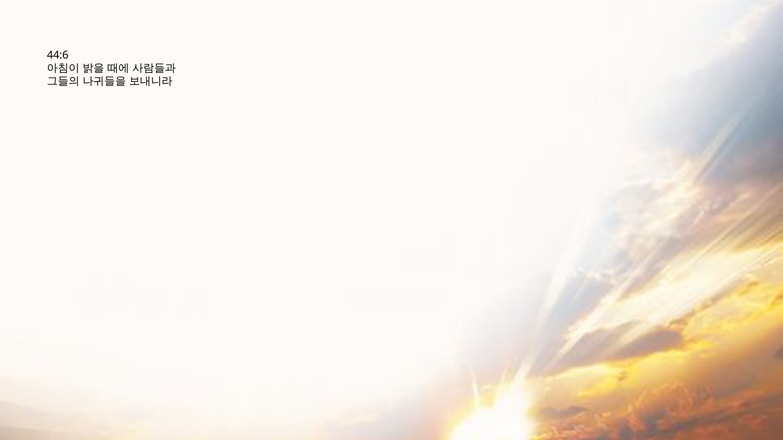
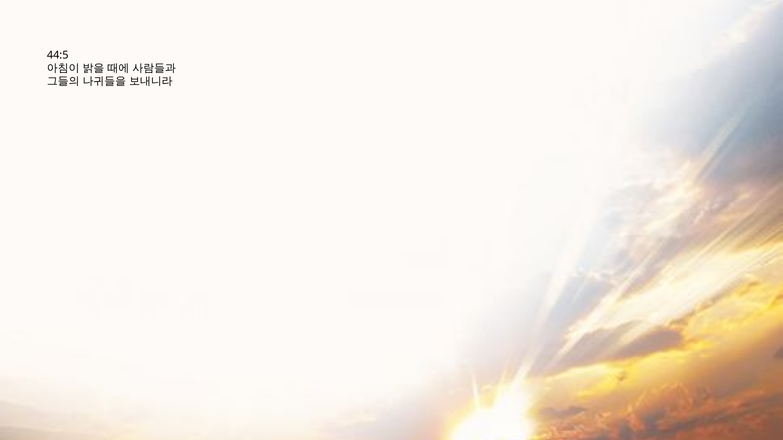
44:6: 44:6 -> 44:5 (58, 55)
